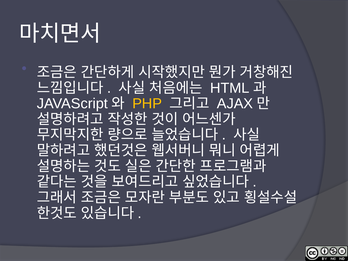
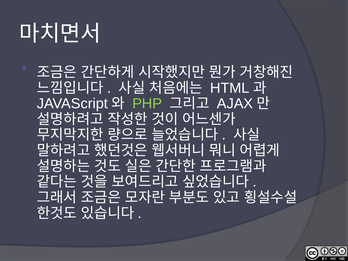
PHP colour: yellow -> light green (147, 104)
